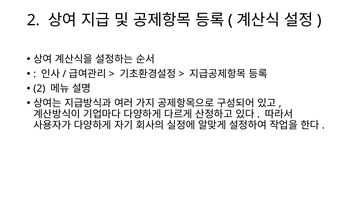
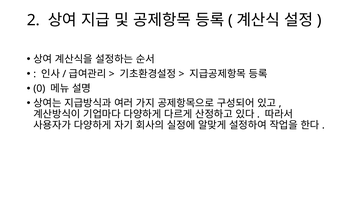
2: 2 -> 0 (39, 89)
